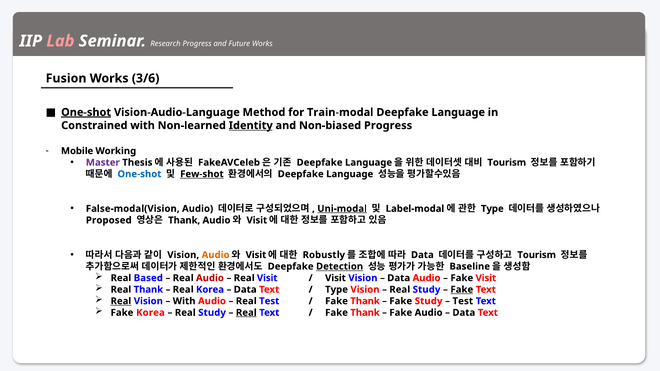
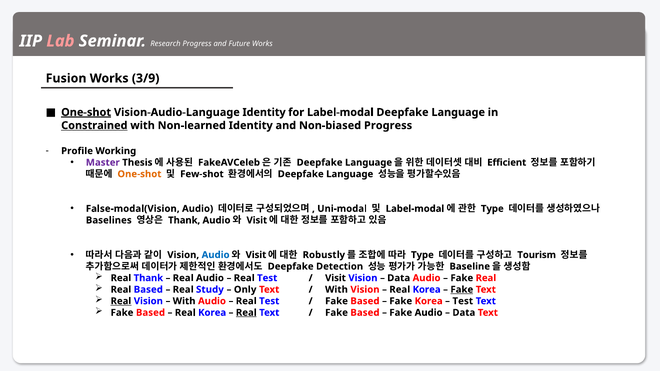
3/6: 3/6 -> 3/9 (146, 78)
Vision-Audio-Language Method: Method -> Identity (264, 112)
for Train-modal: Train-modal -> Label-modal (340, 112)
Constrained underline: none -> present (94, 126)
Identity underline: present -> none (251, 126)
Mobile: Mobile -> Profile (77, 151)
Tourism: Tourism -> Efficient (507, 163)
One-shot colour: blue -> orange (139, 174)
Few-shot underline: present -> none (202, 174)
Uni-modal underline: present -> none (342, 209)
Proposed: Proposed -> Baselines (109, 220)
Audio colour: orange -> blue (216, 255)
Data: Data -> Type (422, 255)
Detection underline: present -> none (340, 267)
Real Based: Based -> Thank (148, 278)
Audio colour: red -> black (210, 278)
Visit: Visit -> Test (267, 278)
Fake Visit: Visit -> Real (486, 278)
Real Thank: Thank -> Based (148, 290)
Real Korea: Korea -> Study (210, 290)
Data: Data -> Only (245, 290)
Type: Type -> With (336, 290)
Study: Study -> Korea (427, 290)
Thank: Thank -> Based (365, 301)
Fake Study: Study -> Korea (429, 301)
Korea: Korea -> Based (150, 313)
Study: Study -> Korea (212, 313)
Thank: Thank -> Based (365, 313)
